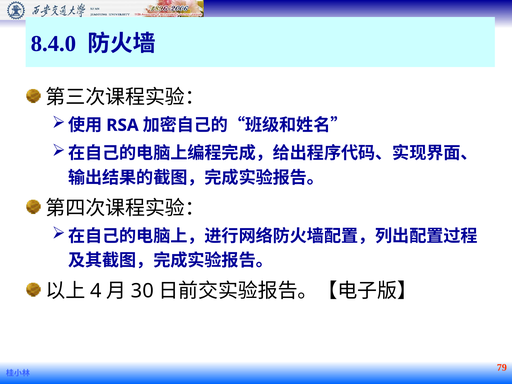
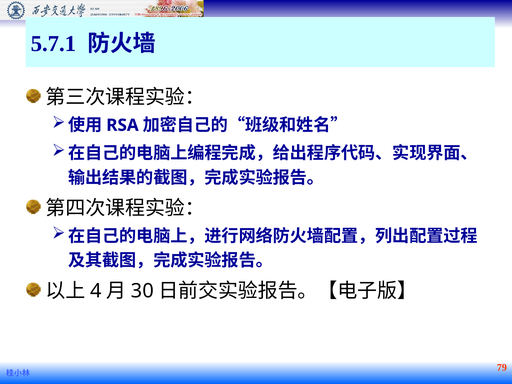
8.4.0: 8.4.0 -> 5.7.1 (53, 44)
